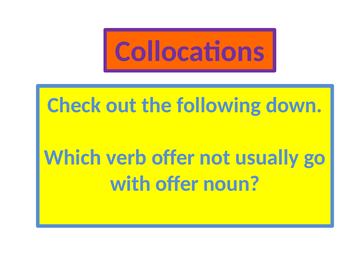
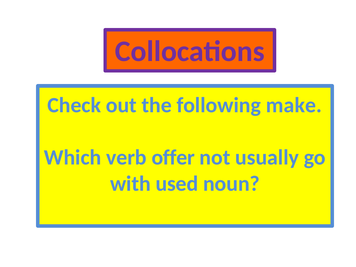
down: down -> make (294, 105)
with offer: offer -> used (177, 184)
